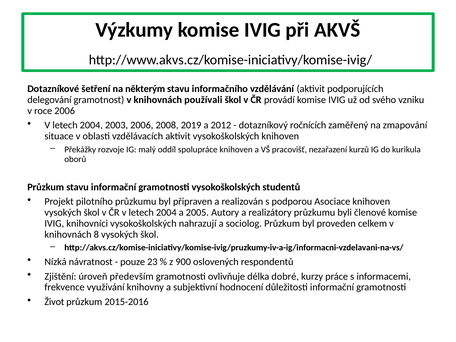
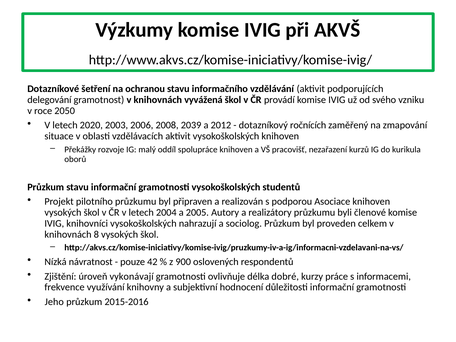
některým: některým -> ochranou (145, 89)
používali: používali -> vyvážená (203, 100)
roce 2006: 2006 -> 2050 (65, 111)
2004: 2004 -> 2020 (91, 125)
2019: 2019 -> 2039 (191, 125)
23: 23 -> 42 (152, 262)
především: především -> vykonávají (132, 276)
Život: Život -> Jeho (54, 302)
